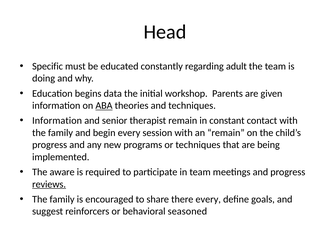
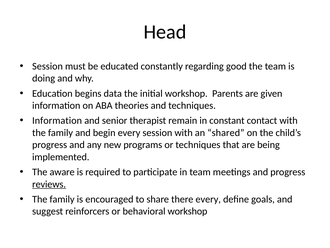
Specific: Specific -> Session (47, 66)
adult: adult -> good (236, 66)
ABA underline: present -> none (104, 105)
an remain: remain -> shared (226, 133)
behavioral seasoned: seasoned -> workshop (187, 211)
